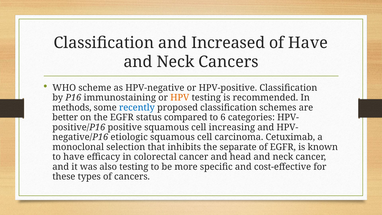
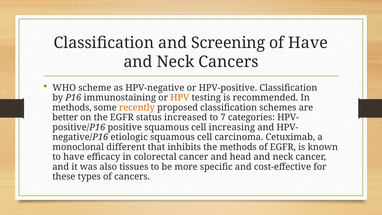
Increased: Increased -> Screening (228, 43)
recently colour: blue -> orange (137, 107)
compared: compared -> increased (186, 117)
6: 6 -> 7 (223, 117)
selection: selection -> different (126, 147)
the separate: separate -> methods (238, 147)
also testing: testing -> tissues (134, 167)
